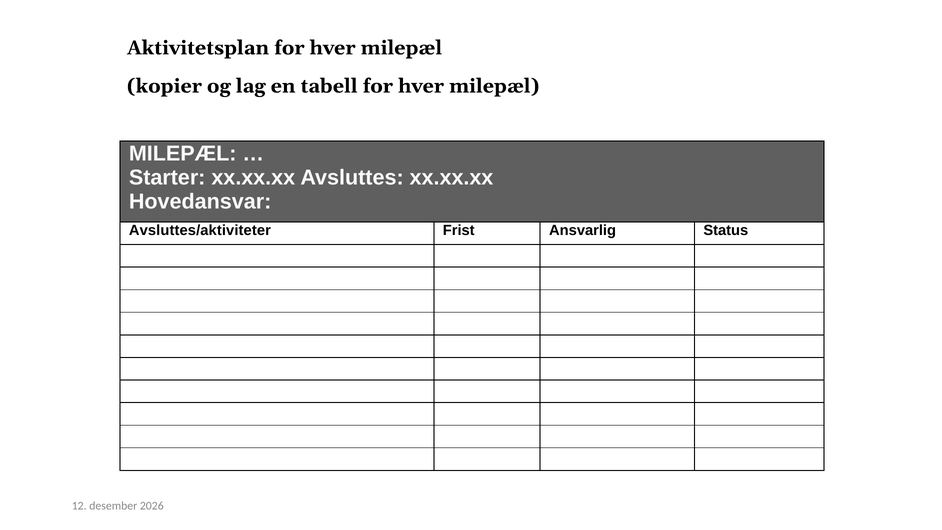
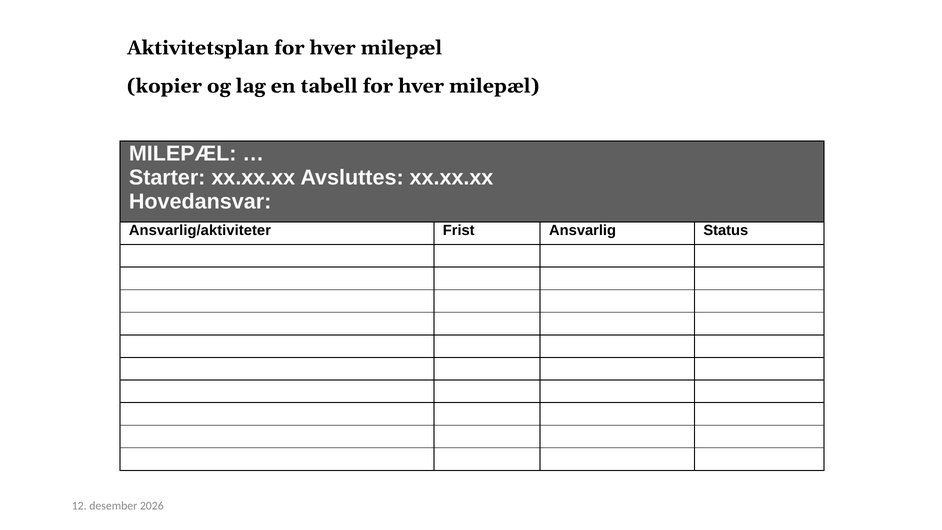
Avsluttes/aktiviteter: Avsluttes/aktiviteter -> Ansvarlig/aktiviteter (200, 230)
